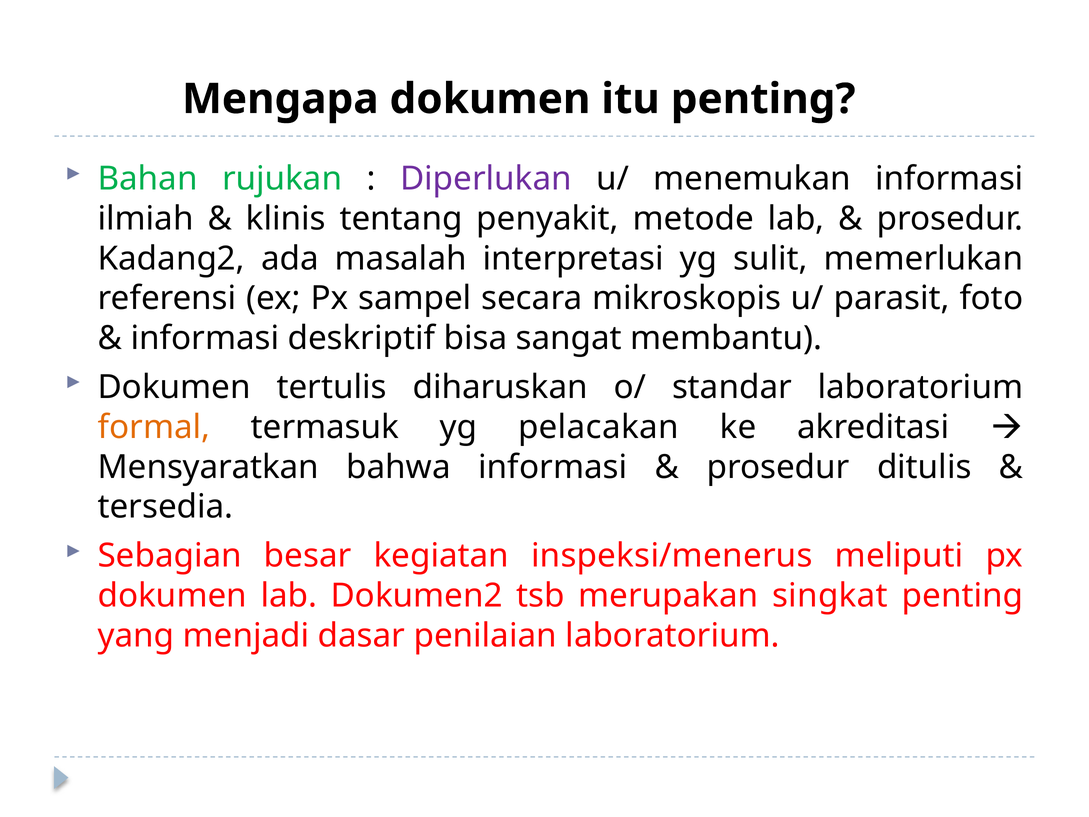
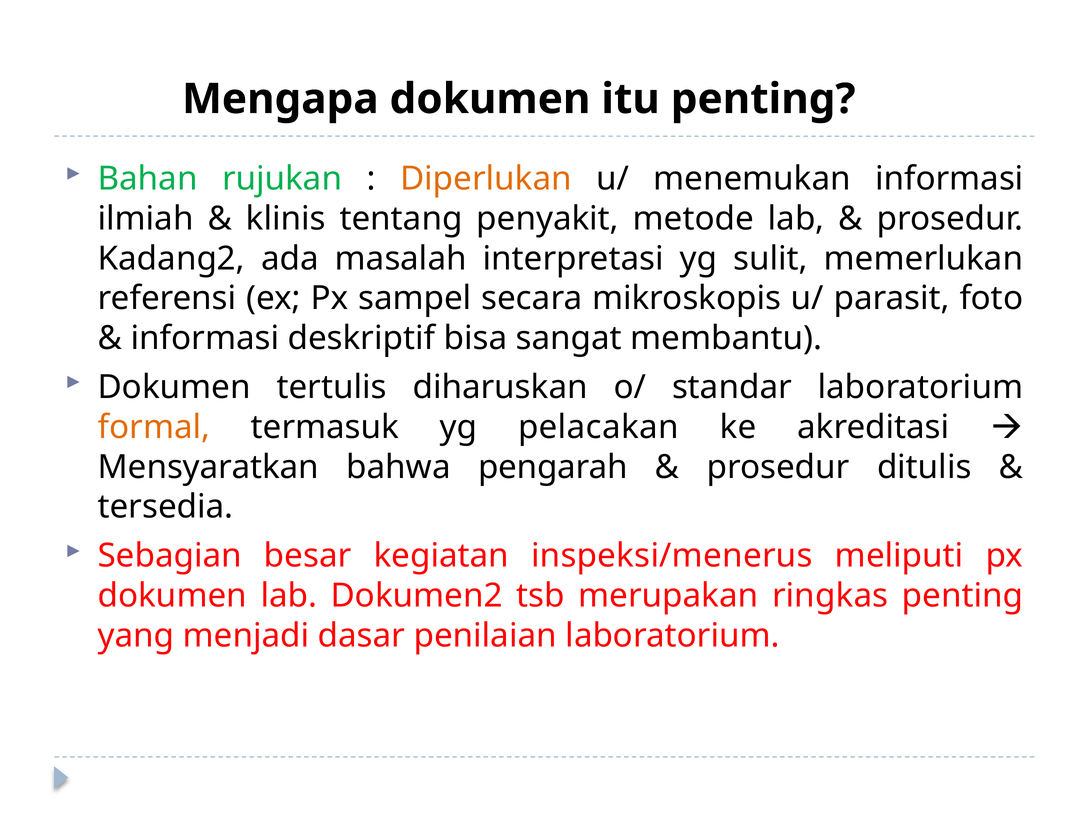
Diperlukan colour: purple -> orange (486, 179)
bahwa informasi: informasi -> pengarah (553, 467)
singkat: singkat -> ringkas (830, 596)
